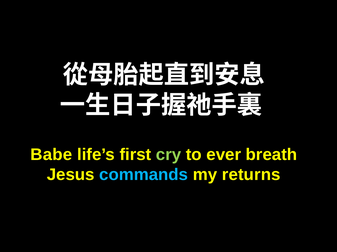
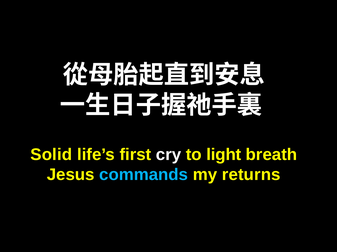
Babe: Babe -> Solid (51, 155)
cry colour: light green -> white (169, 155)
ever: ever -> light (224, 155)
